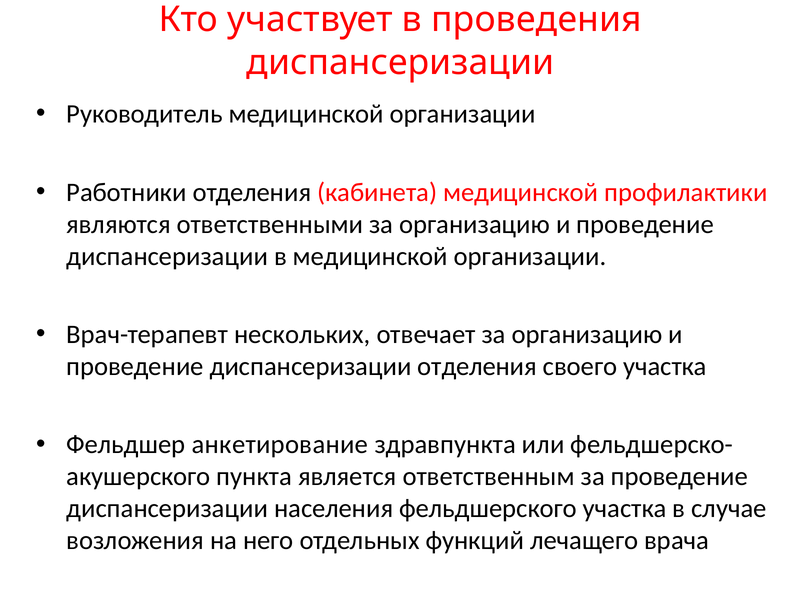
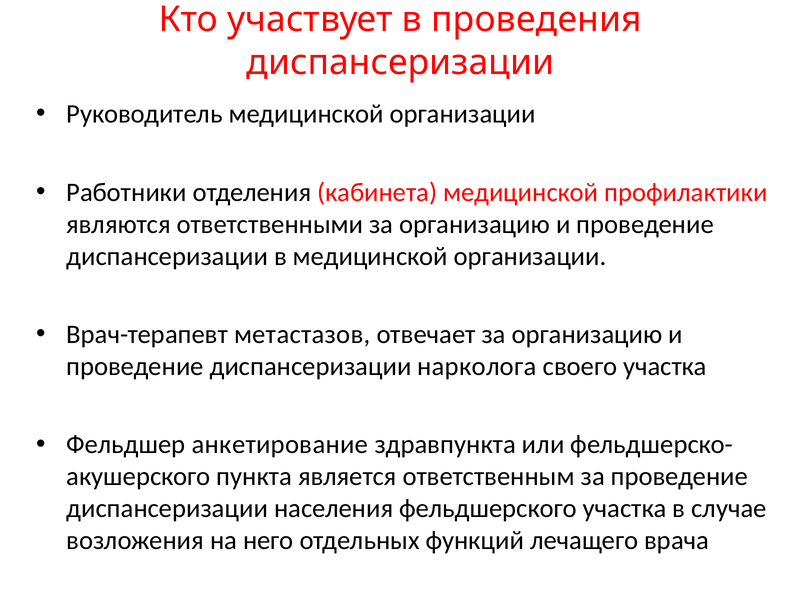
нескольких: нескольких -> метастазов (302, 334)
диспансеризации отделения: отделения -> нарколога (477, 366)
